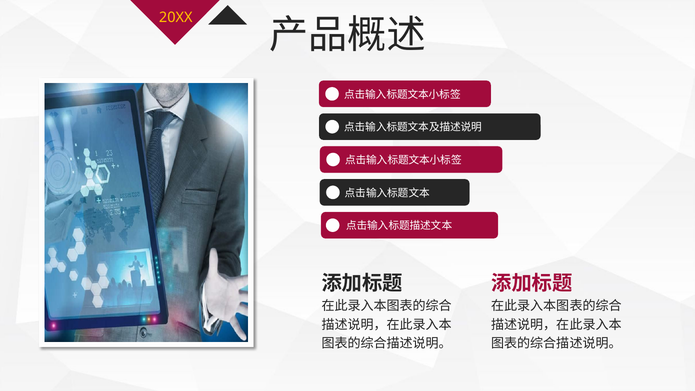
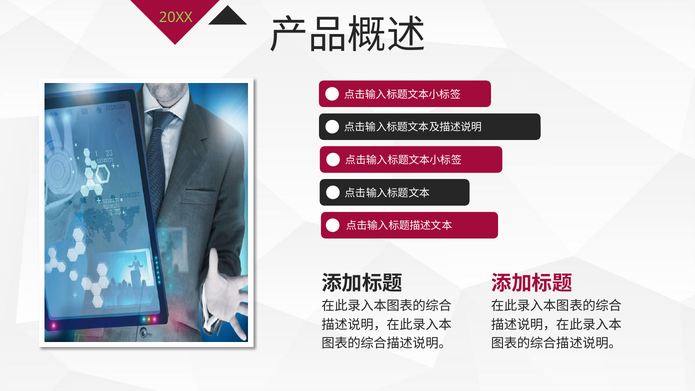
20XX colour: yellow -> light green (176, 17)
